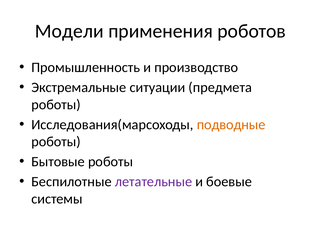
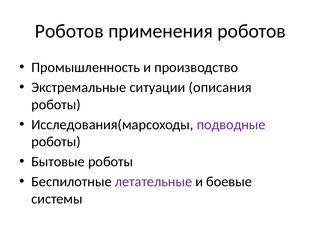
Модели: Модели -> Роботов (69, 31)
предмета: предмета -> описания (220, 87)
подводные colour: orange -> purple (231, 124)
